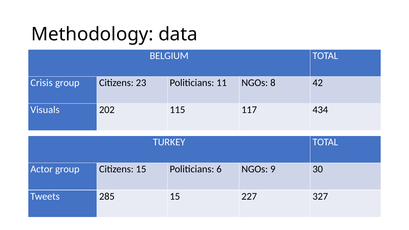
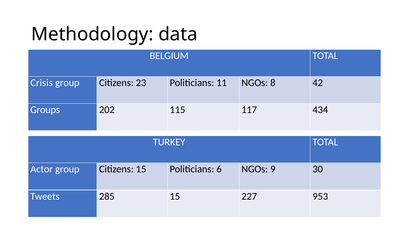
Visuals: Visuals -> Groups (45, 110)
327: 327 -> 953 (320, 196)
